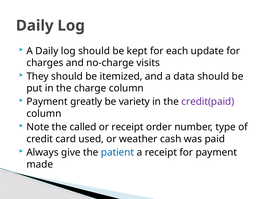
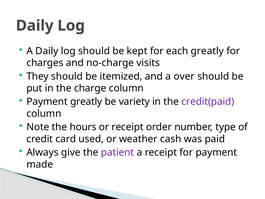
each update: update -> greatly (207, 51)
data: data -> over (184, 76)
called: called -> hours (83, 127)
patient colour: blue -> purple (118, 152)
